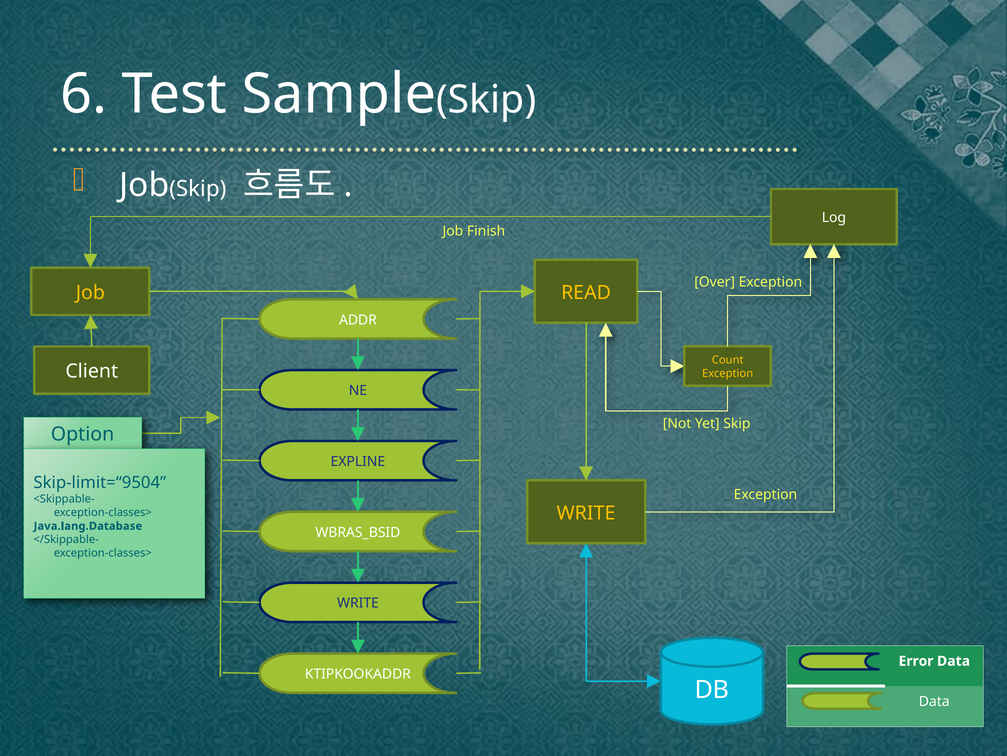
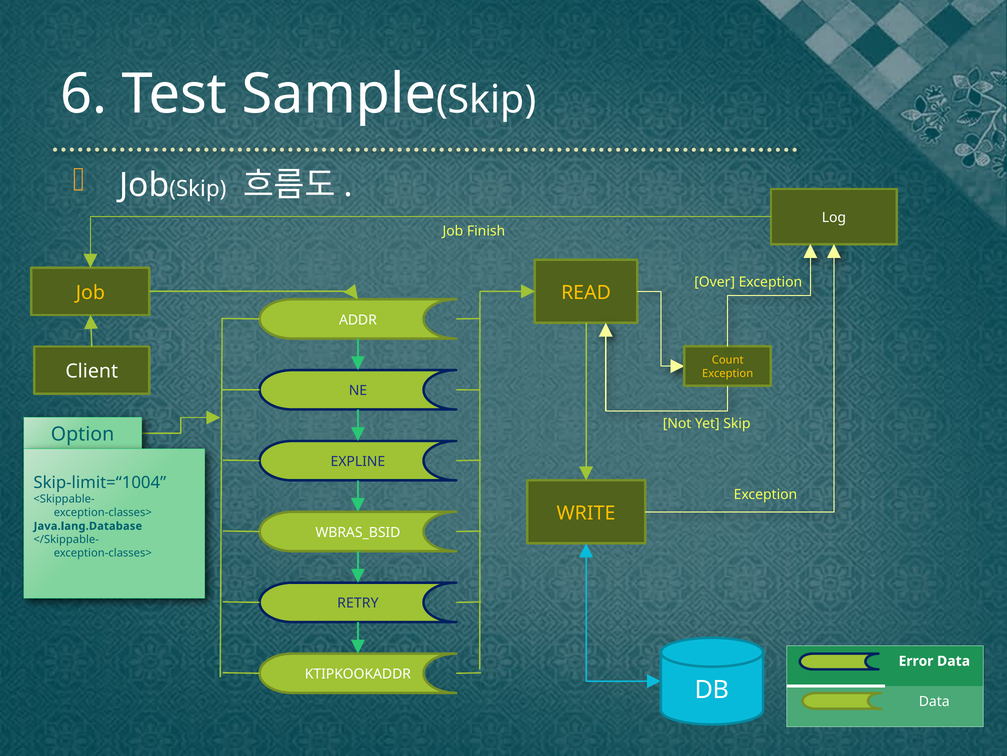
Skip-limit=“9504: Skip-limit=“9504 -> Skip-limit=“1004 (100, 482)
WRITE: WRITE -> RETRY (358, 603)
